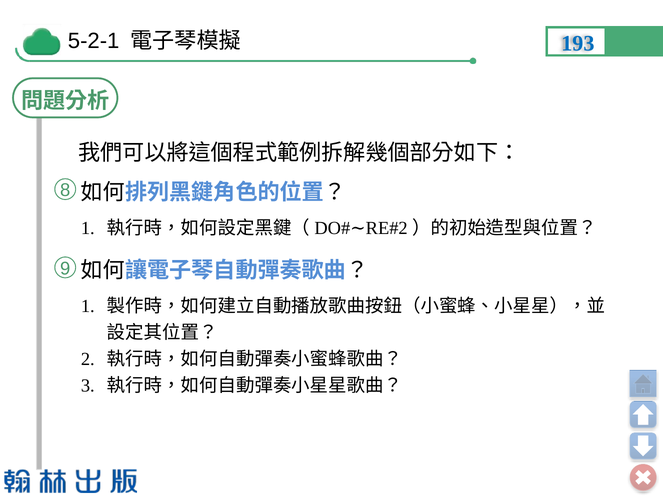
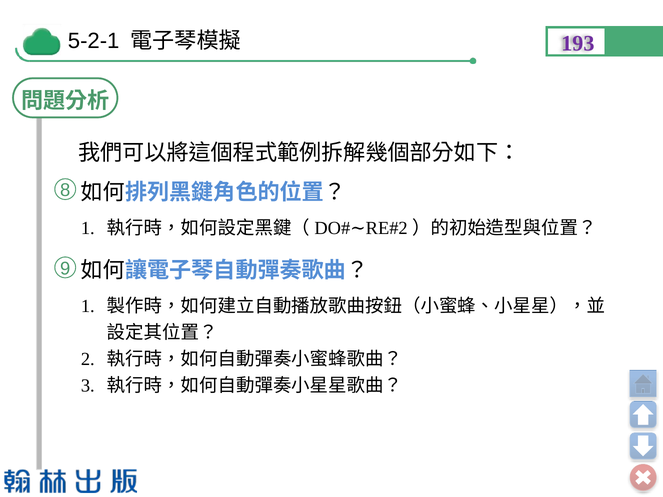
193 colour: blue -> purple (578, 43)
